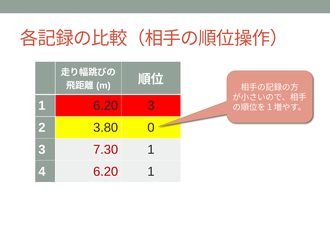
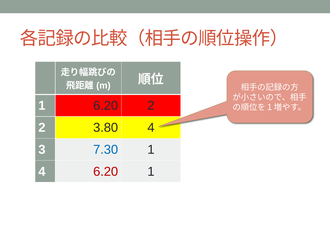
6.20 3: 3 -> 2 (151, 105)
3.80 0: 0 -> 4 (151, 127)
7.30 colour: red -> blue (106, 149)
